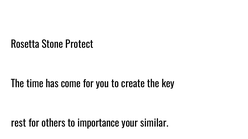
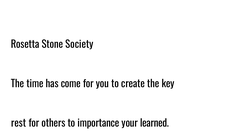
Protect: Protect -> Society (79, 45)
similar: similar -> learned (154, 124)
